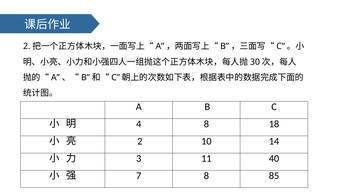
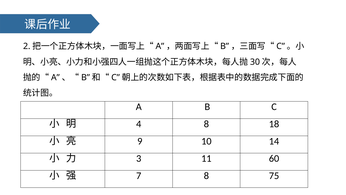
2: 2 -> 9 (140, 141)
40: 40 -> 60 (274, 158)
85: 85 -> 75 (274, 175)
